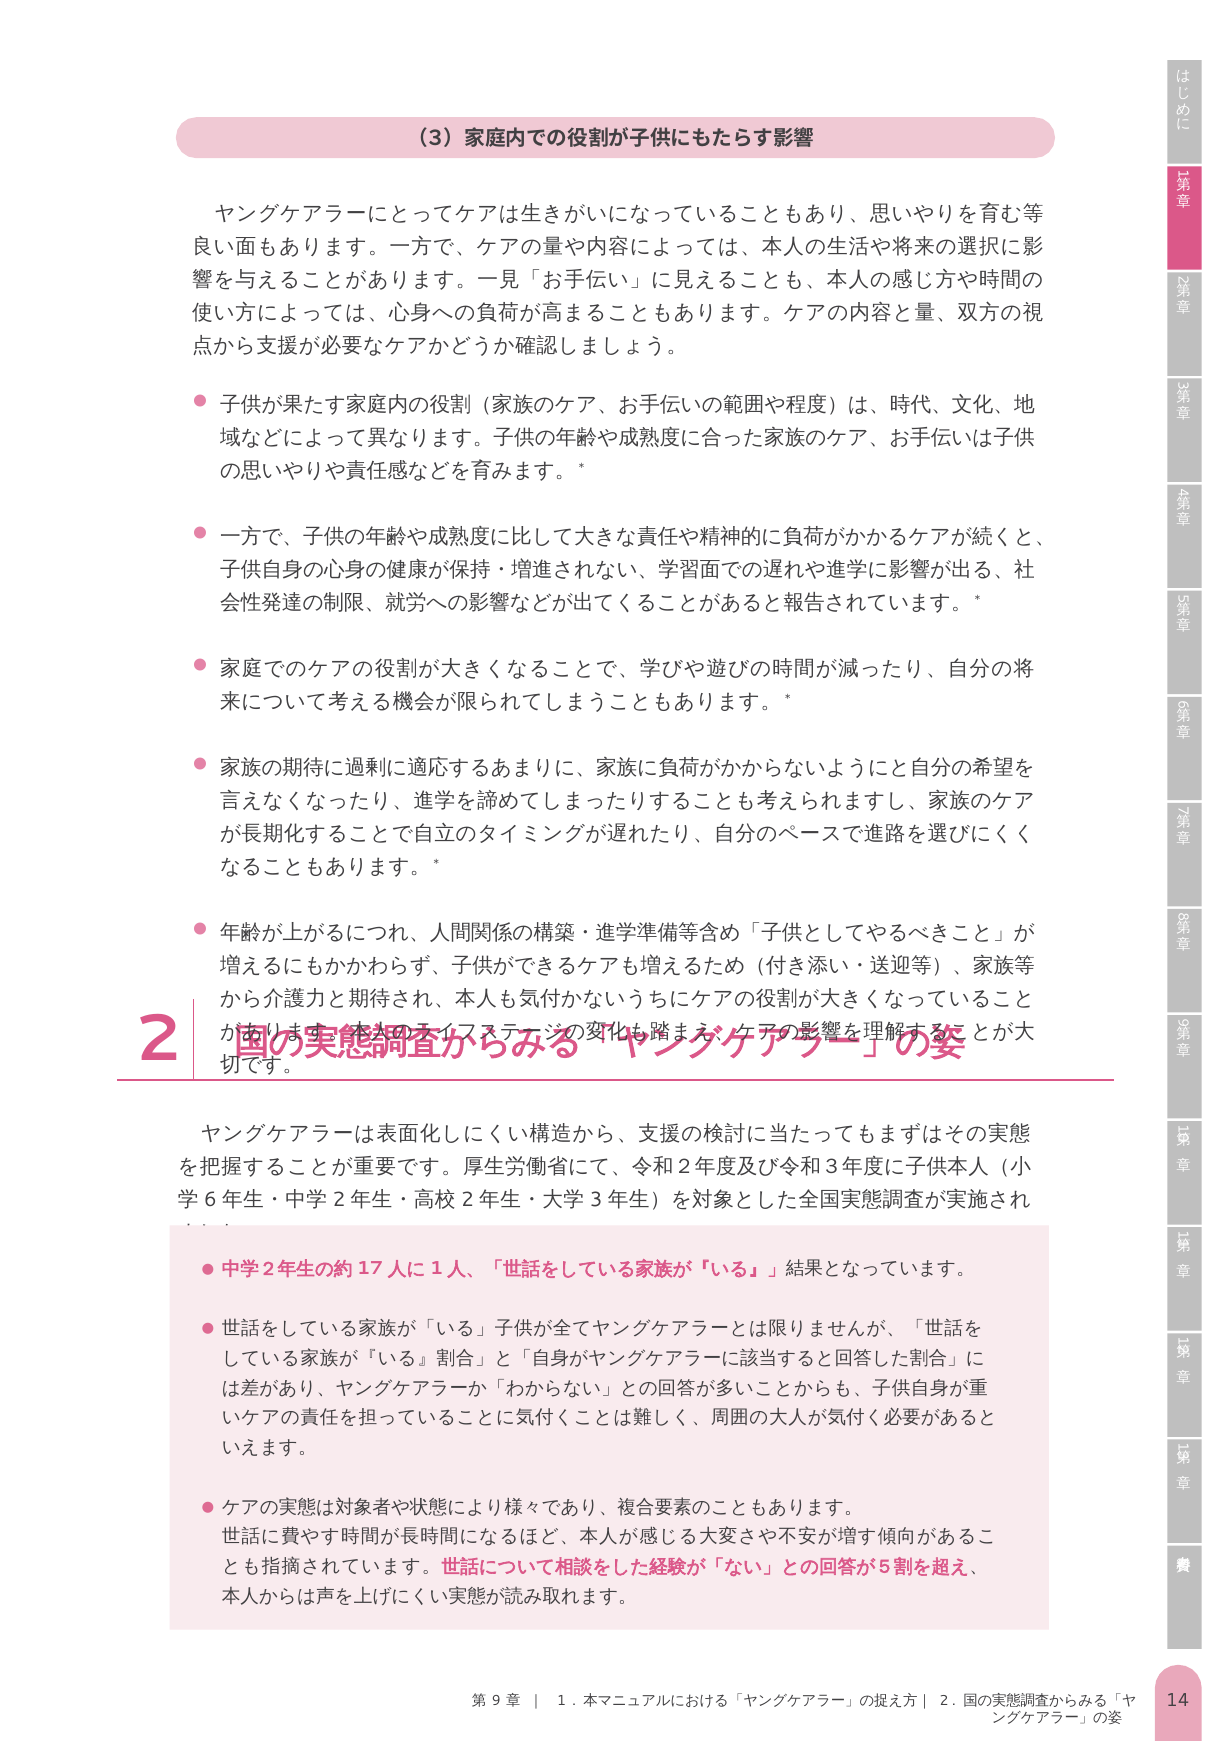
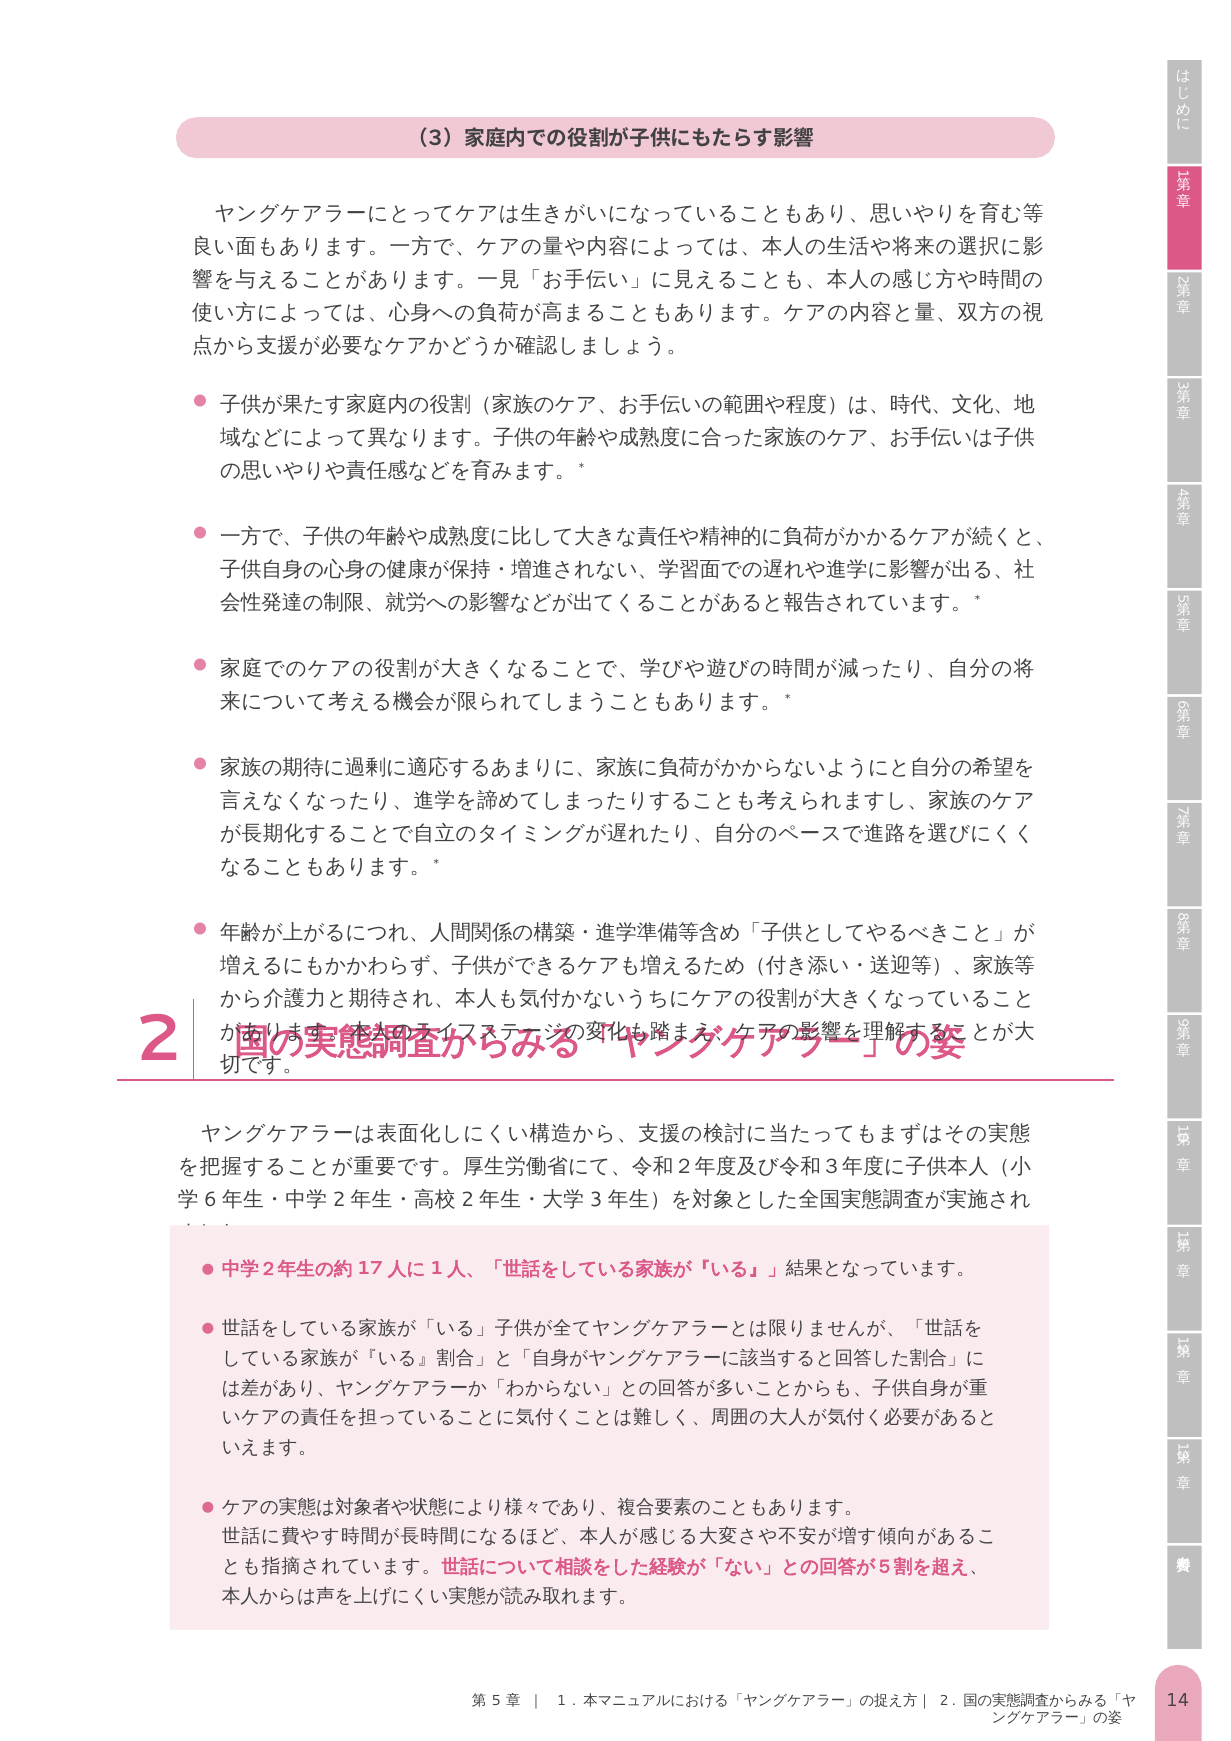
9: 9 -> 5 (496, 1700)
